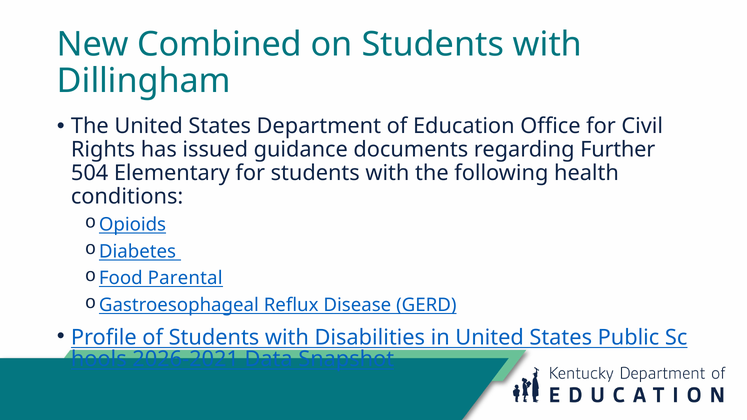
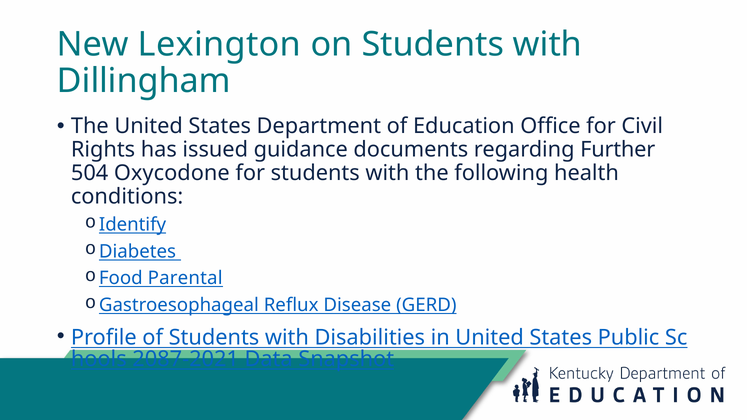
Combined: Combined -> Lexington (219, 44)
Elementary: Elementary -> Oxycodone (172, 173)
Opioids: Opioids -> Identify (133, 225)
2026-2021: 2026-2021 -> 2087-2021 (186, 359)
